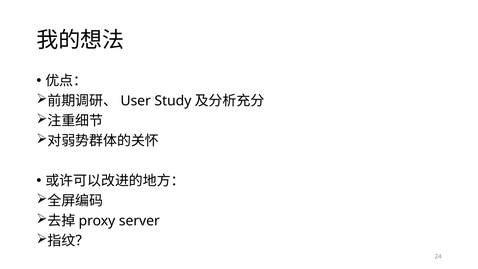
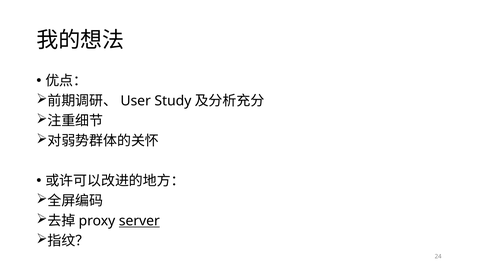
server underline: none -> present (139, 221)
